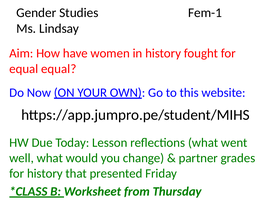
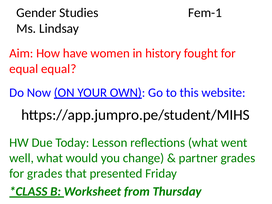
for history: history -> grades (45, 173)
